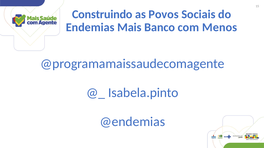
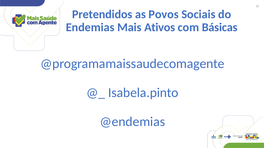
Construindo: Construindo -> Pretendidos (102, 14)
Banco: Banco -> Ativos (160, 27)
Menos: Menos -> Básicas (220, 27)
